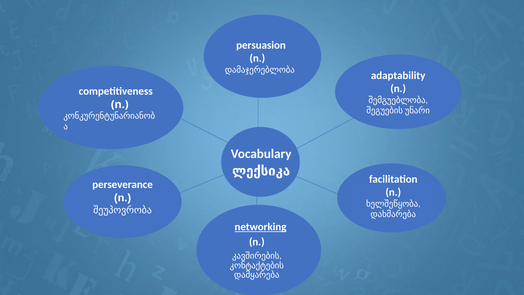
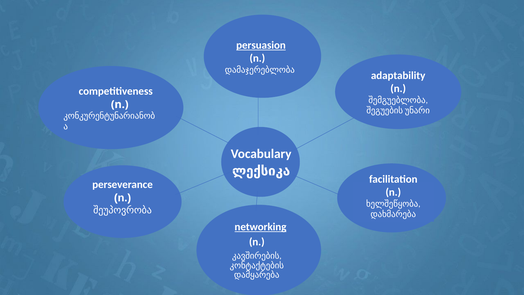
persuasion underline: none -> present (261, 45)
